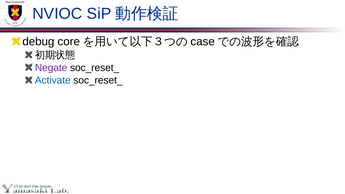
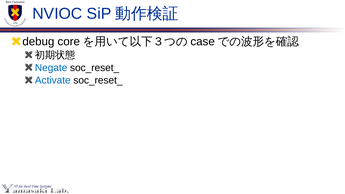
Negate colour: purple -> blue (51, 68)
